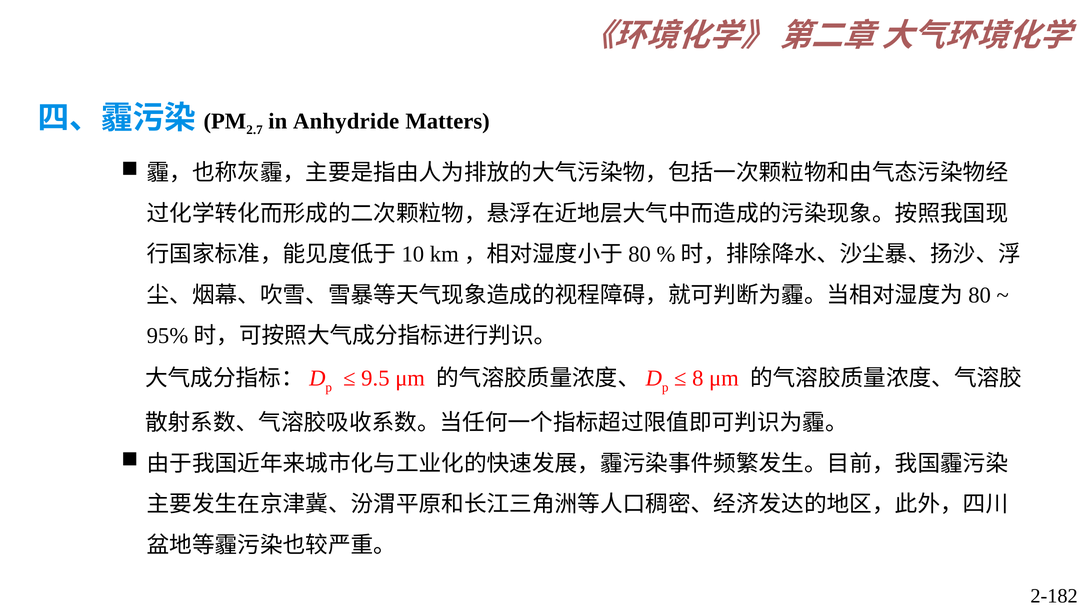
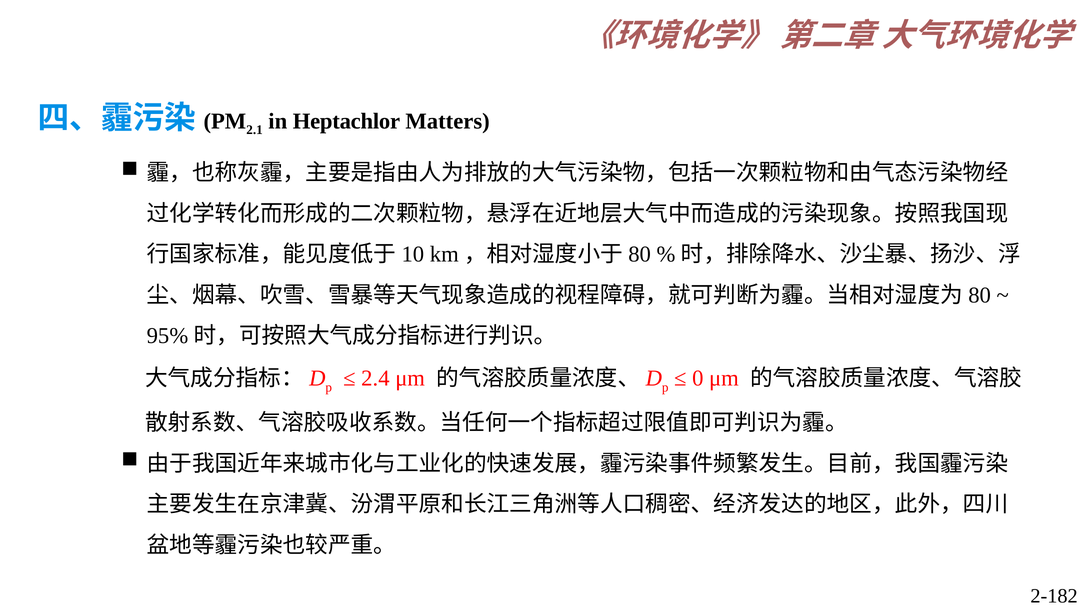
2.7: 2.7 -> 2.1 (255, 130)
Anhydride: Anhydride -> Heptachlor (346, 121)
9.5: 9.5 -> 2.4 (375, 378)
8: 8 -> 0 (698, 378)
